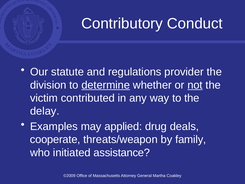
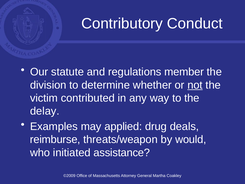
provider: provider -> member (184, 72)
determine underline: present -> none (106, 85)
cooperate: cooperate -> reimburse (55, 139)
family: family -> would (191, 139)
